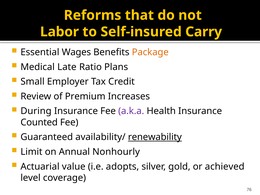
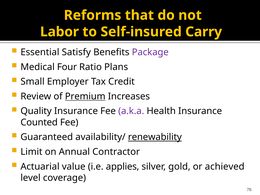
Wages: Wages -> Satisfy (76, 52)
Package colour: orange -> purple (150, 52)
Late: Late -> Four (67, 67)
Premium underline: none -> present (85, 96)
During: During -> Quality (36, 111)
Nonhourly: Nonhourly -> Contractor (116, 152)
adopts: adopts -> applies (123, 167)
